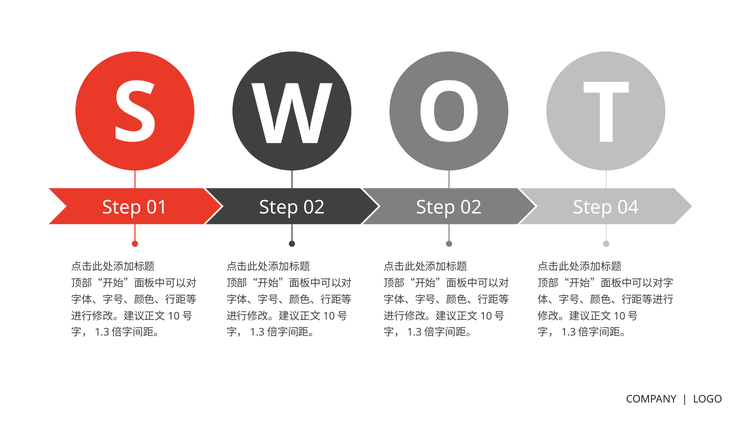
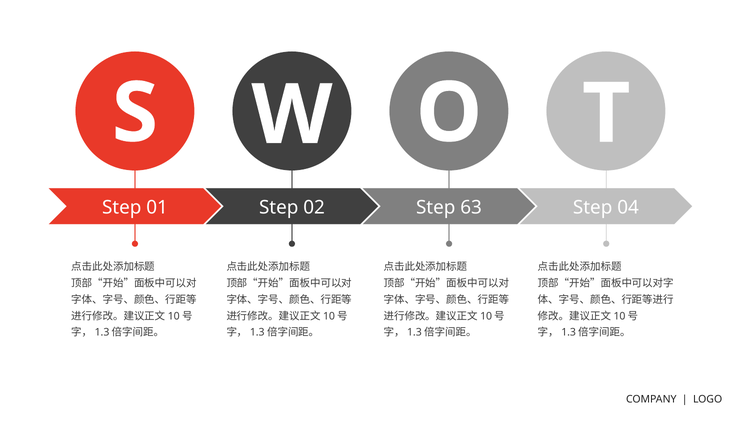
02 Step 02: 02 -> 63 (471, 207)
